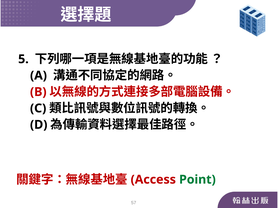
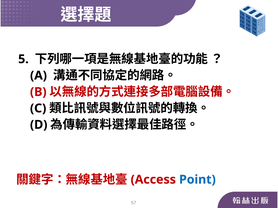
Point colour: green -> blue (197, 180)
